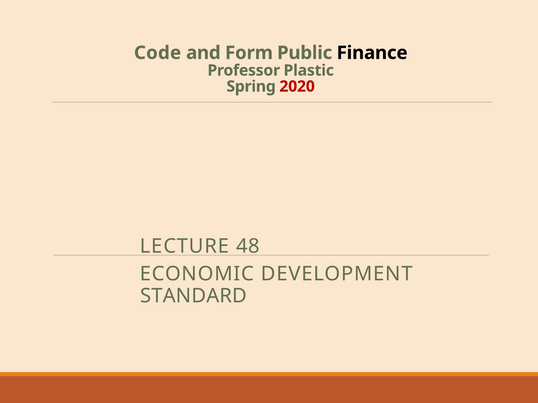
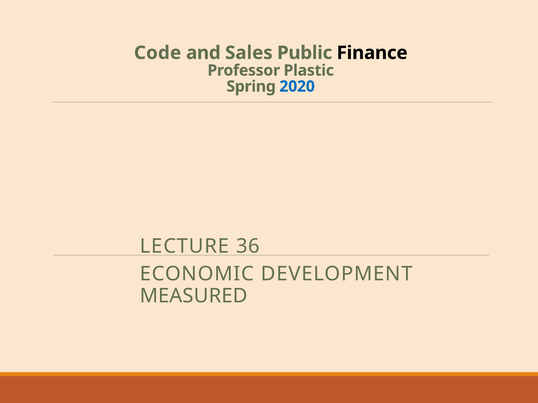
Form: Form -> Sales (249, 53)
2020 colour: red -> blue (297, 87)
48: 48 -> 36 (248, 247)
STANDARD: STANDARD -> MEASURED (194, 296)
